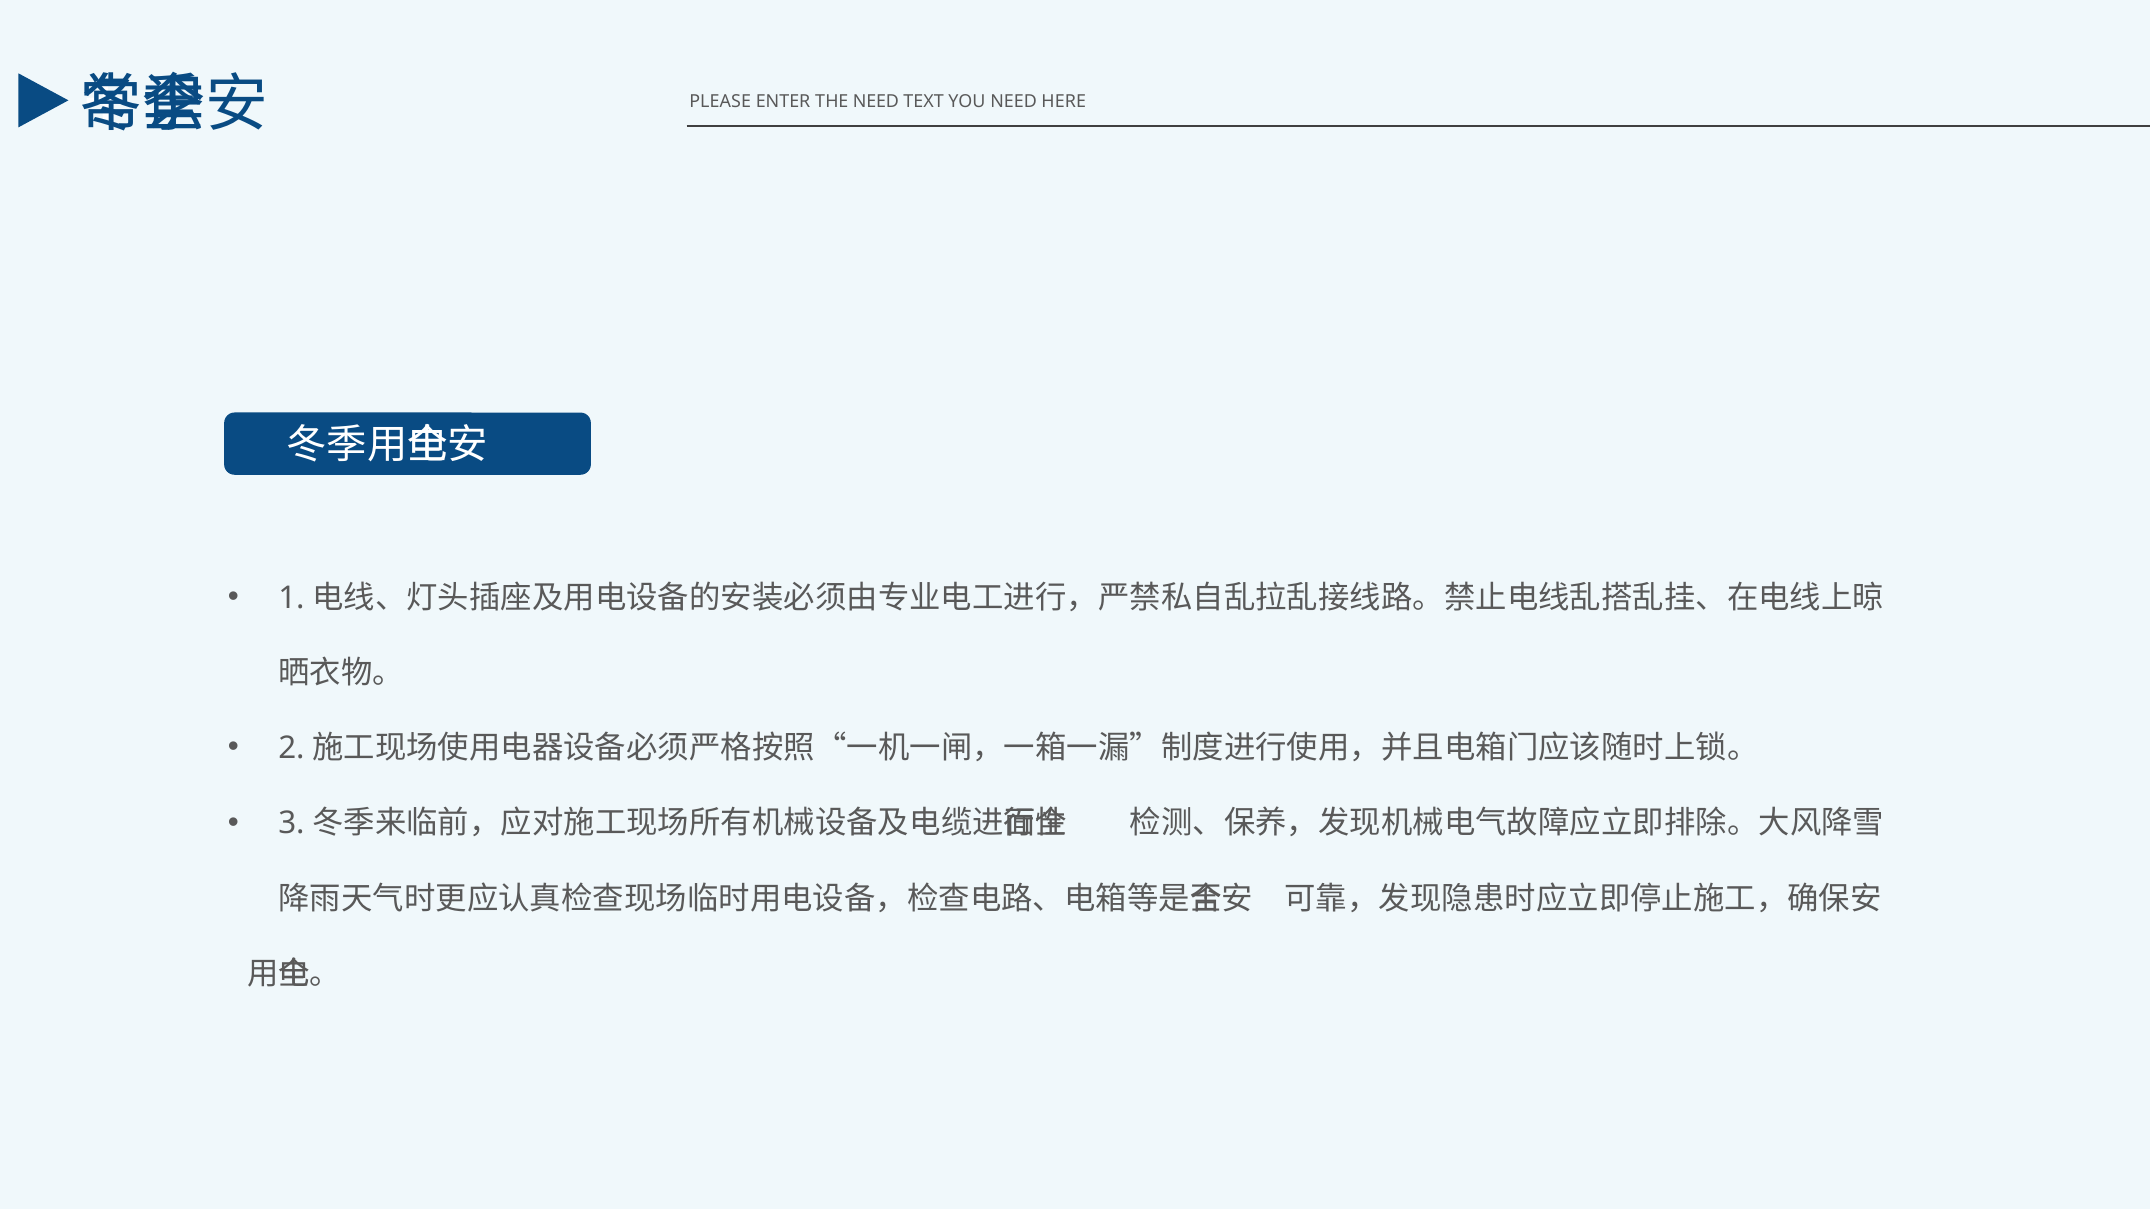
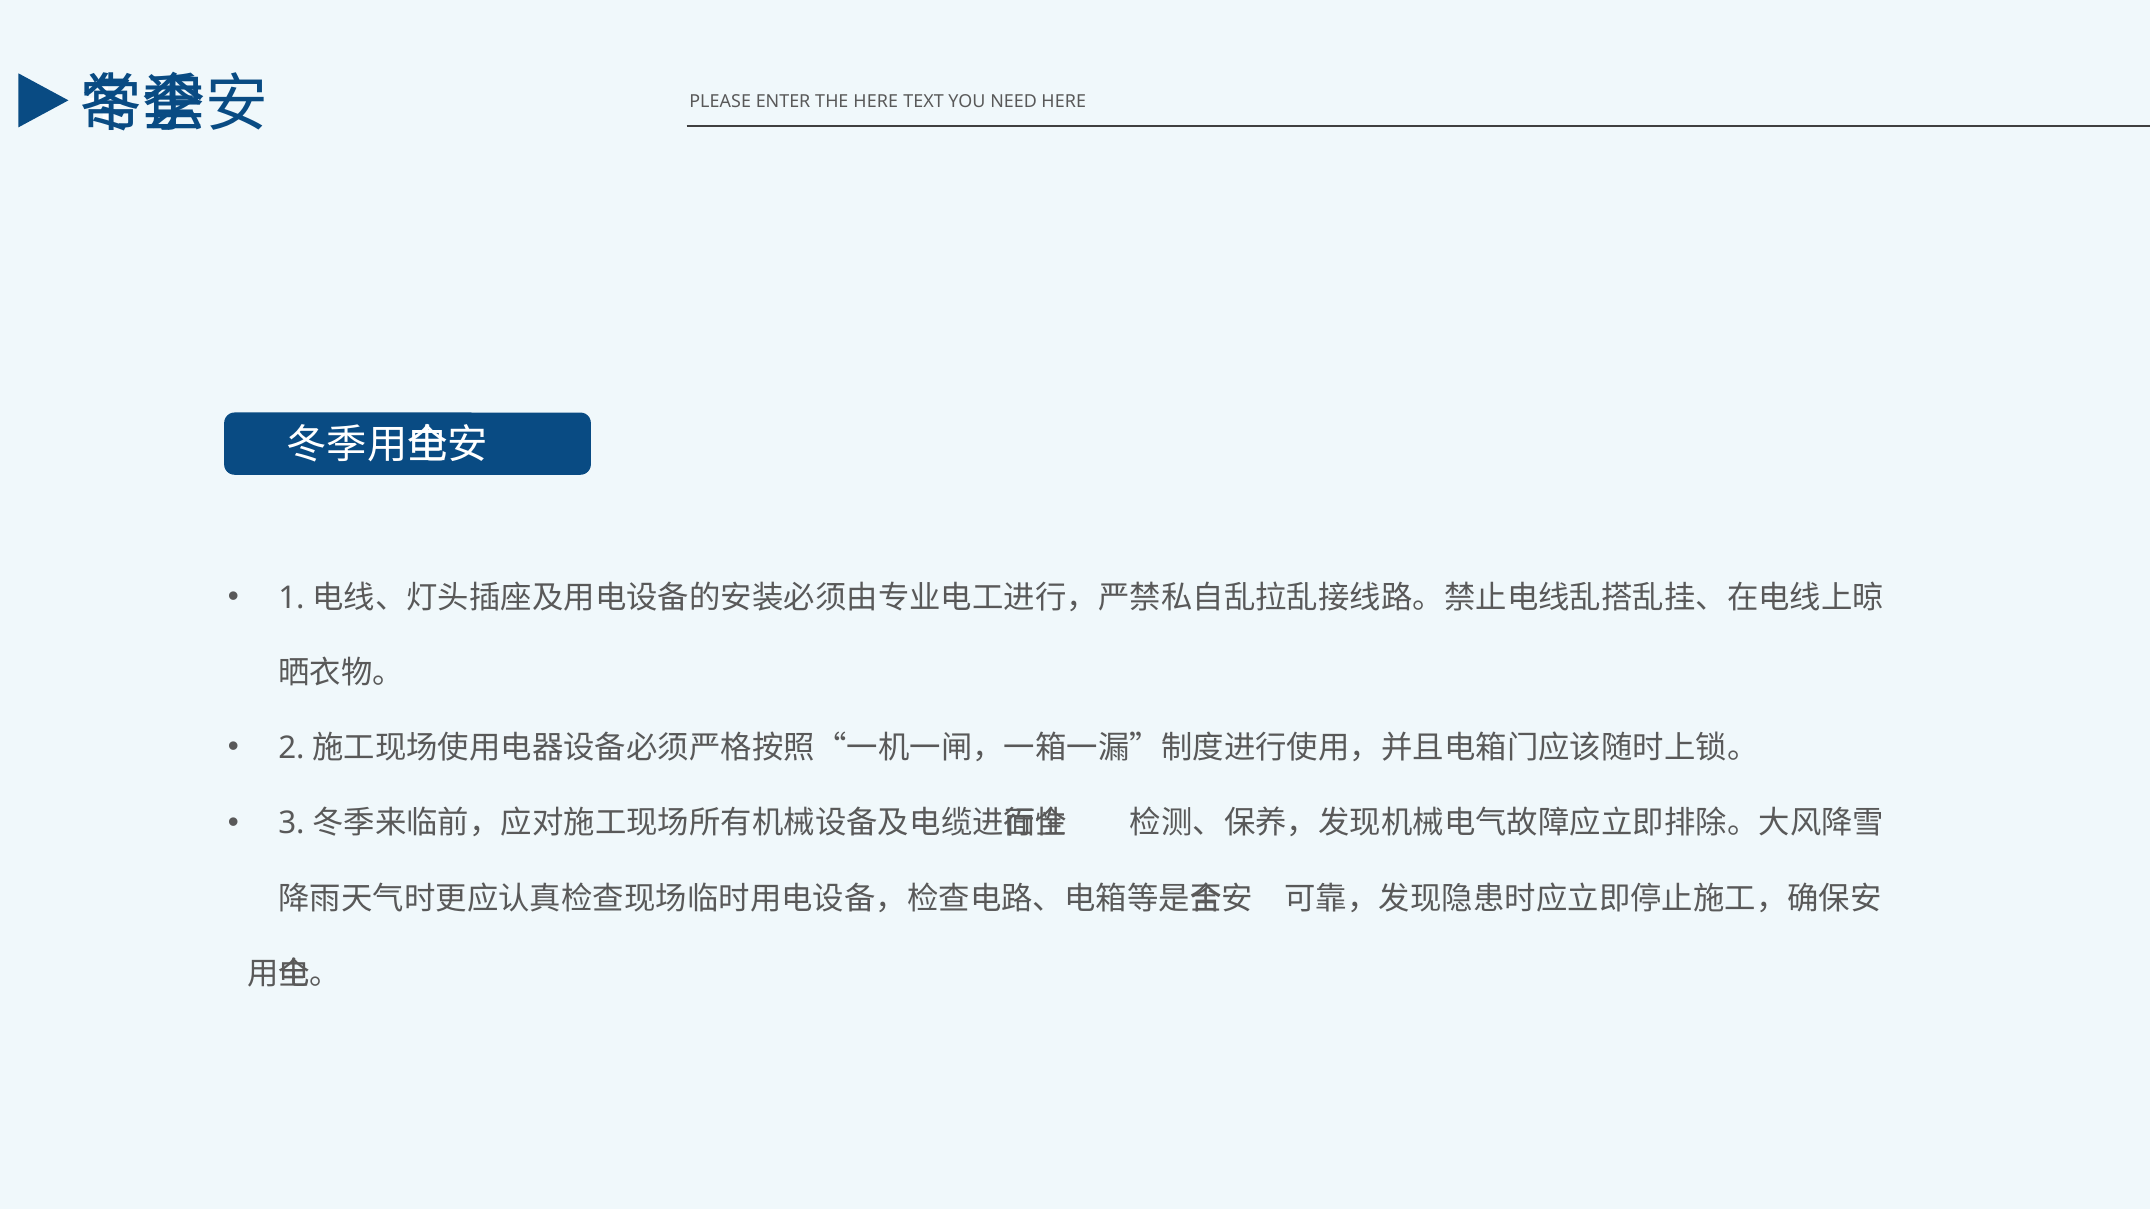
THE NEED: NEED -> HERE (876, 102)
